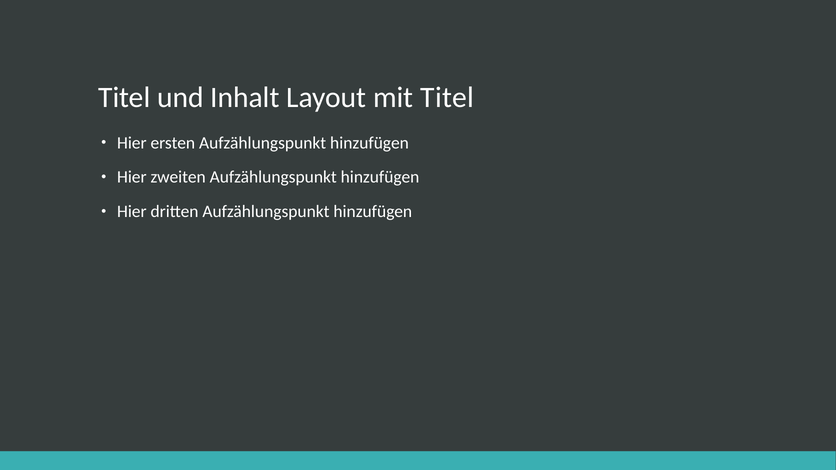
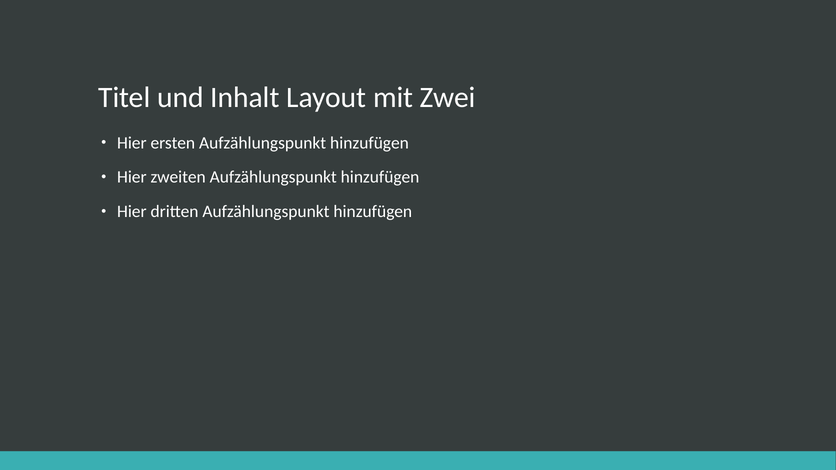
mit Titel: Titel -> Zwei (447, 97)
